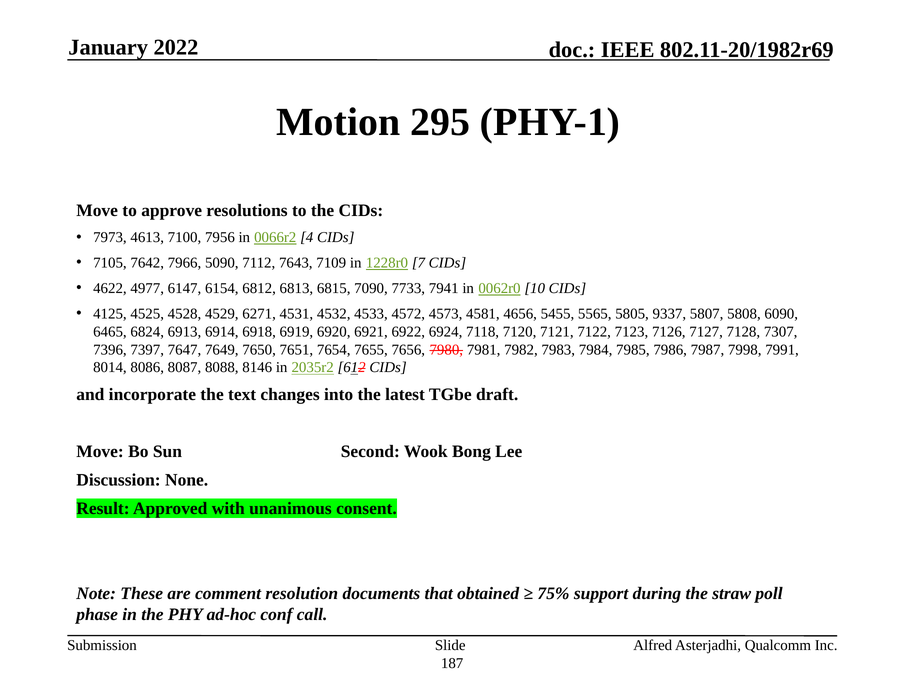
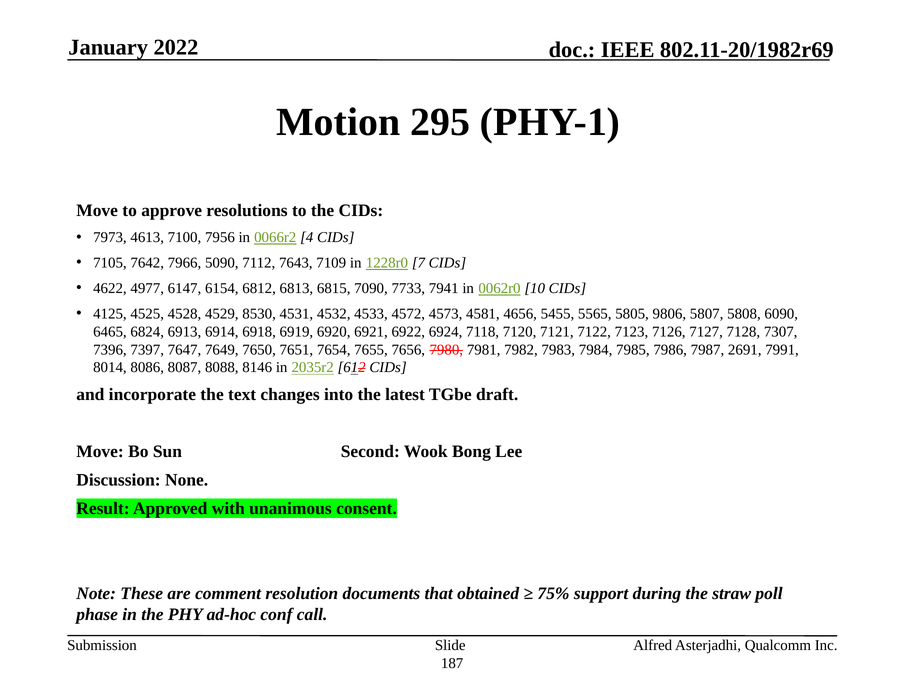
6271: 6271 -> 8530 (259, 314)
9337: 9337 -> 9806 (669, 314)
7998: 7998 -> 2691 (745, 349)
